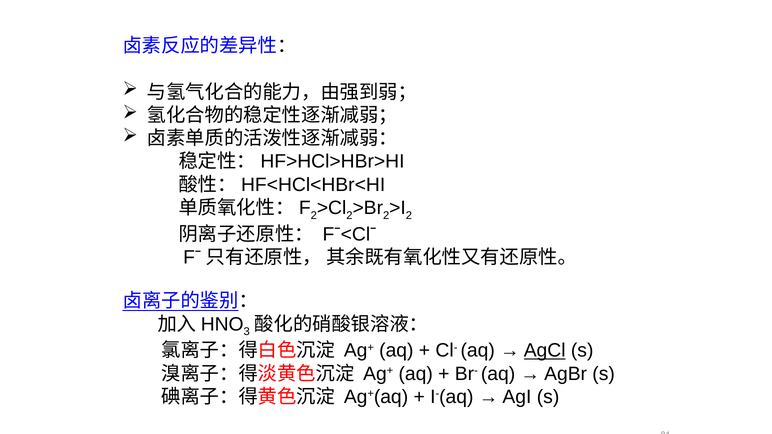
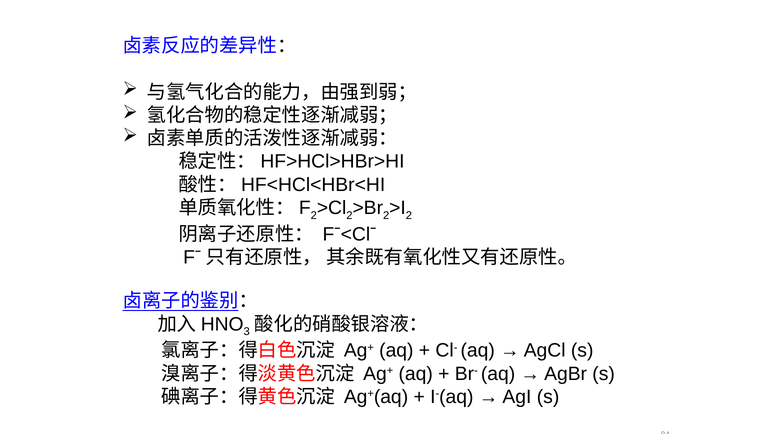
AgCl underline: present -> none (545, 351)
